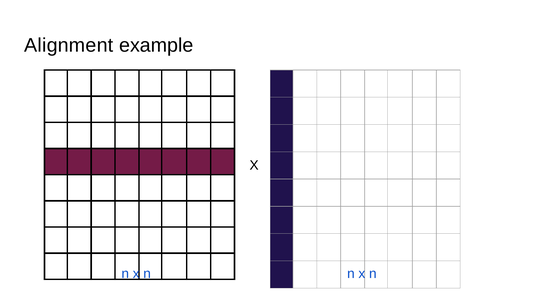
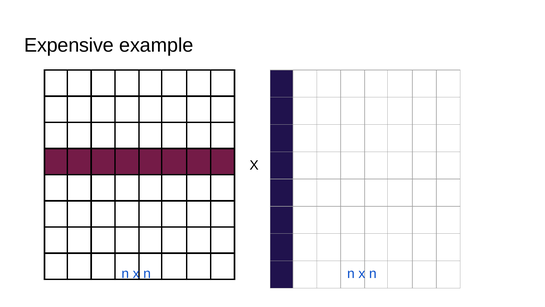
Alignment: Alignment -> Expensive (69, 45)
